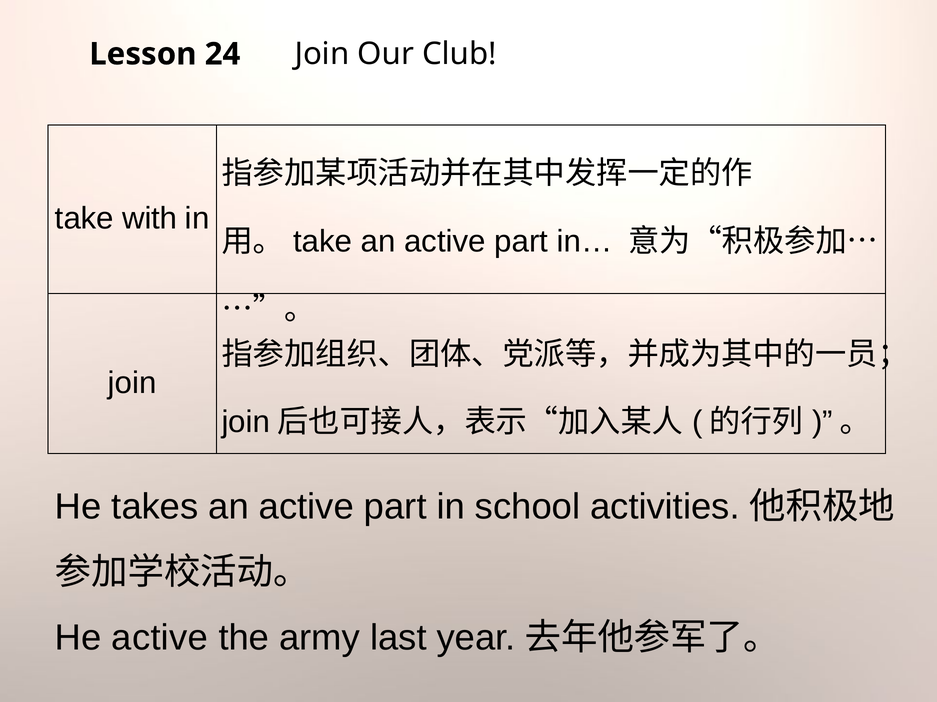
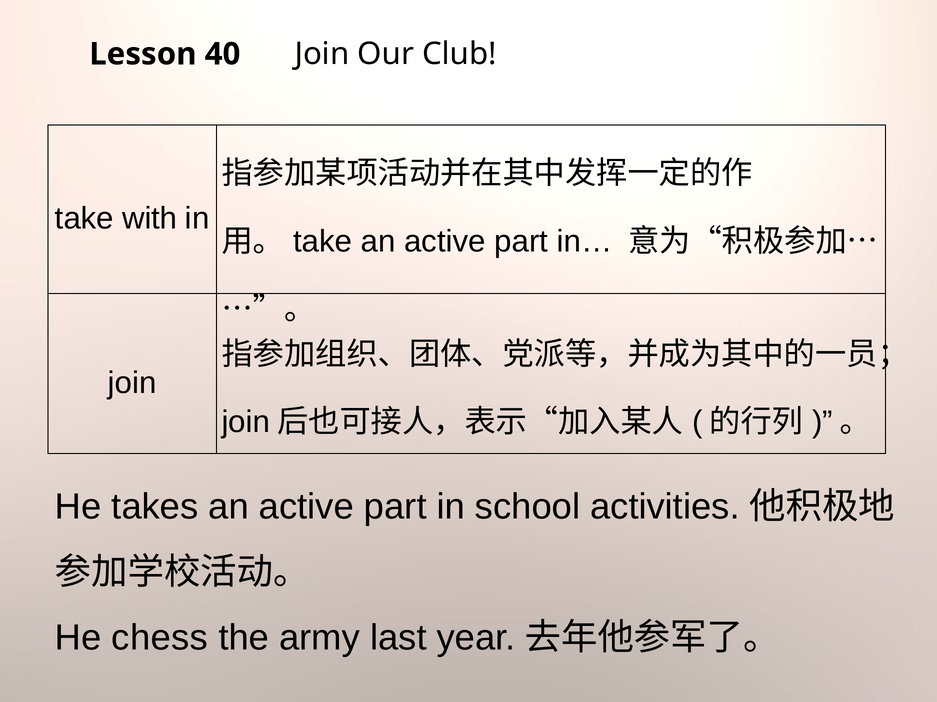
24: 24 -> 40 (223, 54)
He active: active -> chess (160, 639)
